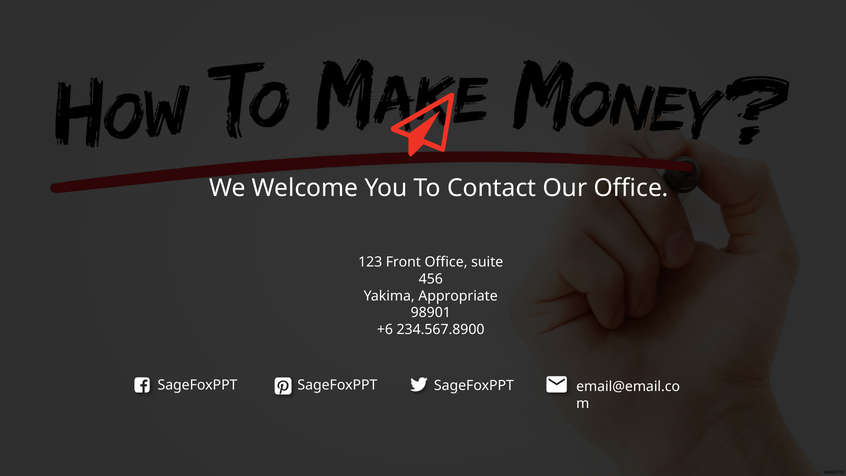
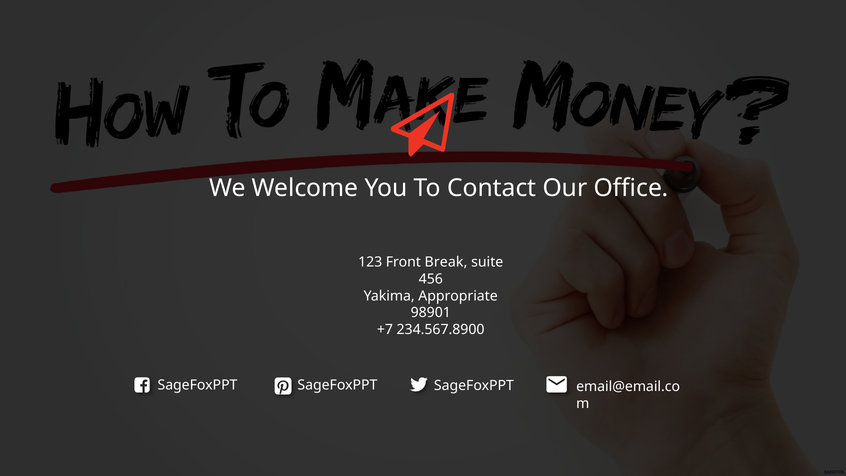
Front Office: Office -> Break (446, 262)
+6: +6 -> +7 (385, 330)
